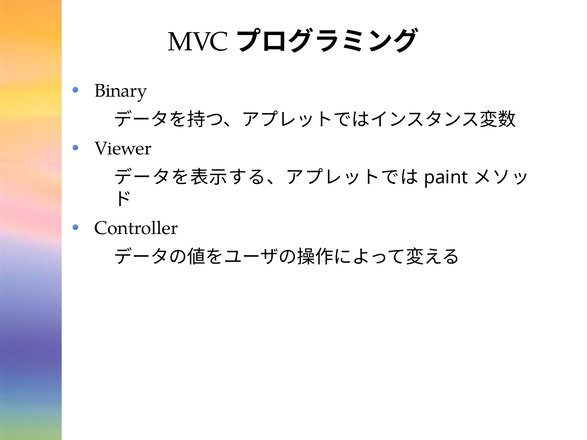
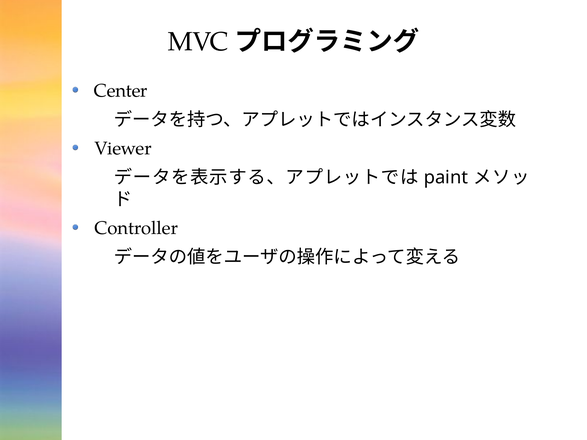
Binary: Binary -> Center (121, 91)
